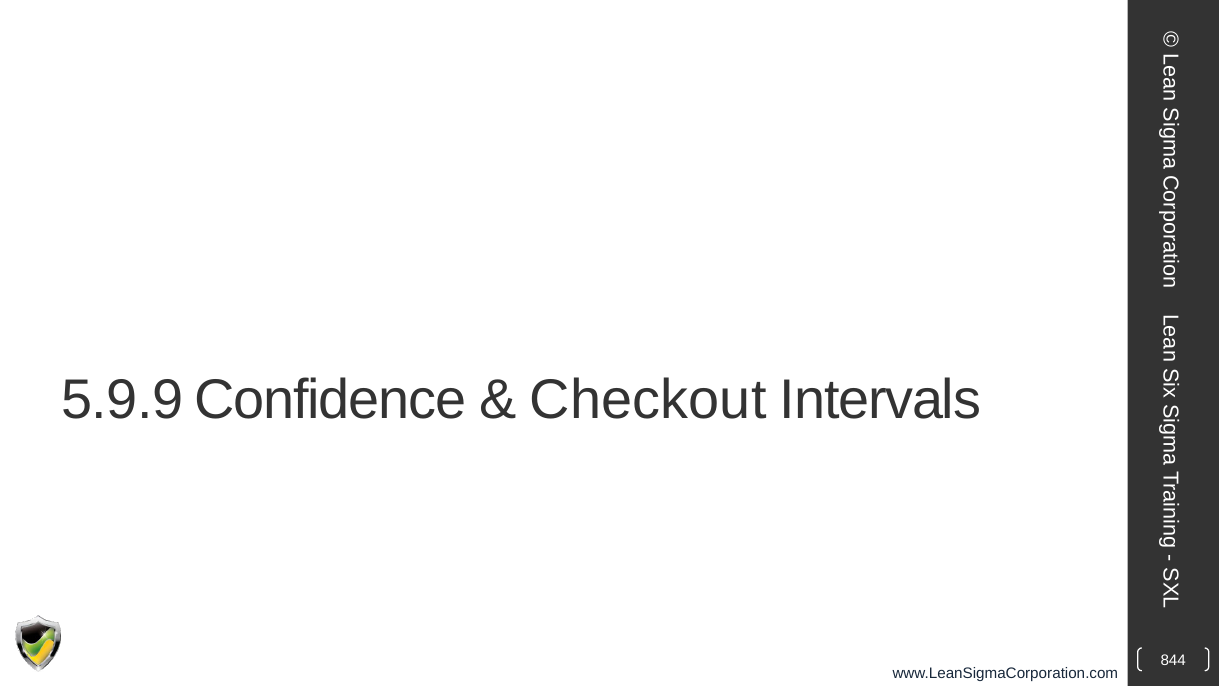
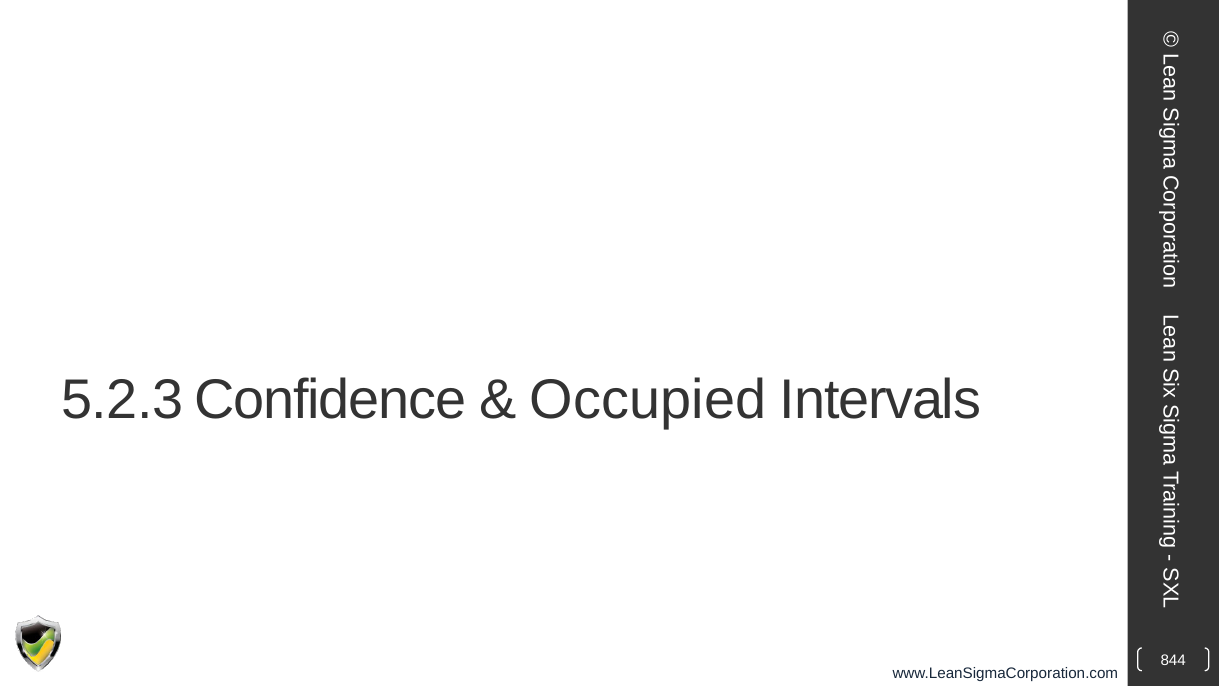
5.9.9: 5.9.9 -> 5.2.3 (122, 400)
Checkout: Checkout -> Occupied (648, 400)
